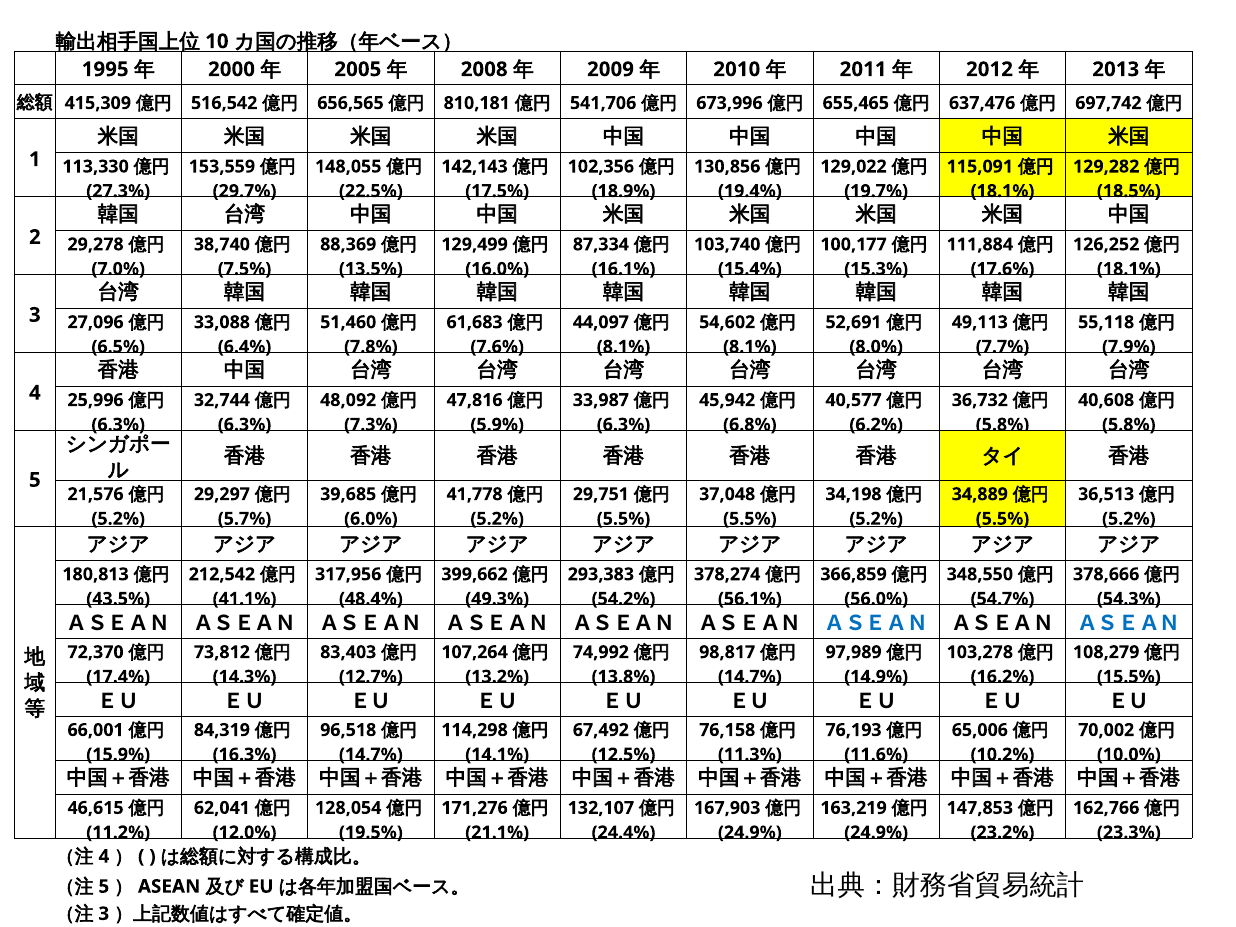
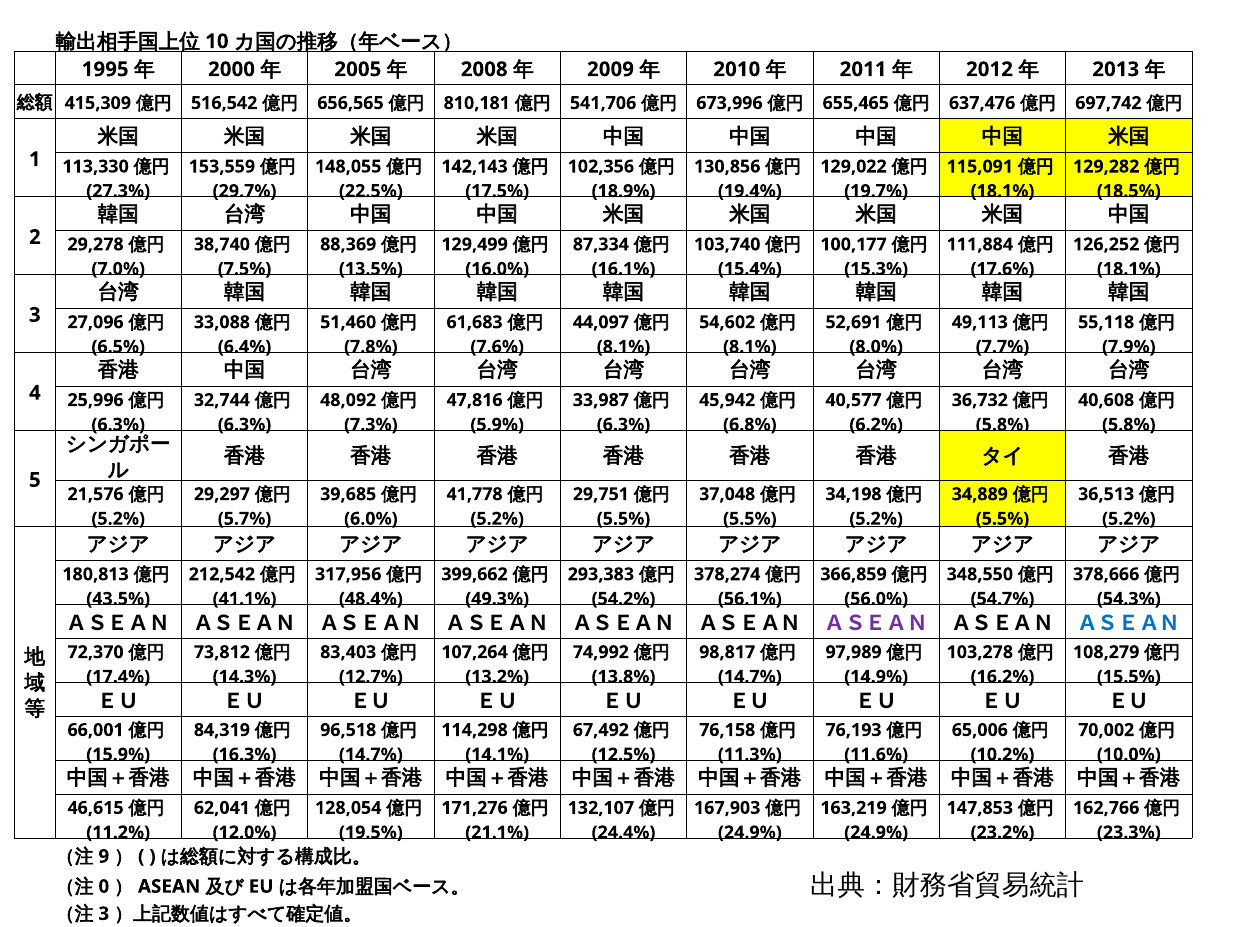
ＡＳＥＡＮ colour: blue -> purple (876, 624)
4: 4 -> 9 (104, 856)
5: 5 -> 0 (104, 887)
